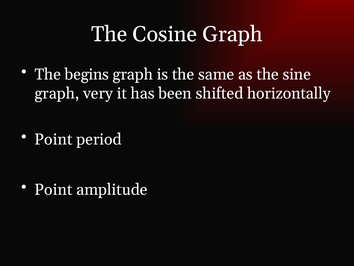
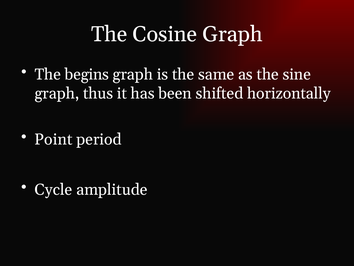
very: very -> thus (98, 93)
Point: Point -> Cycle (53, 189)
